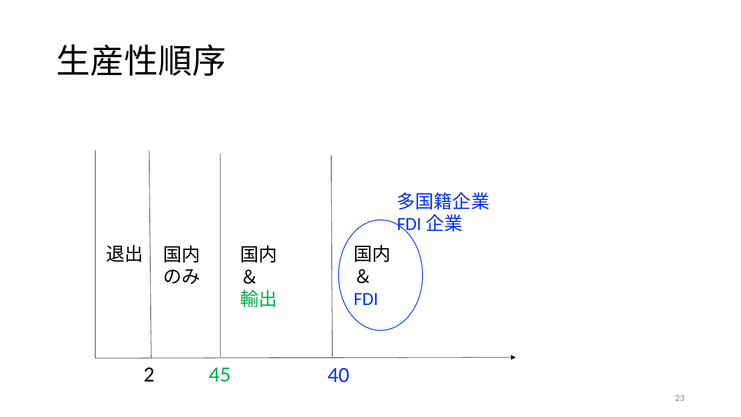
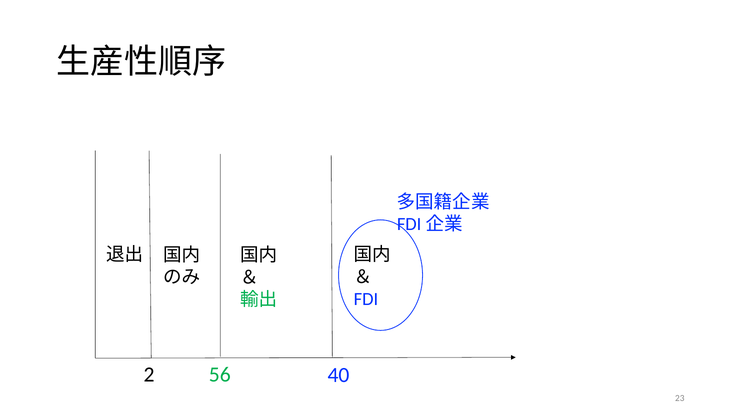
45: 45 -> 56 (220, 374)
